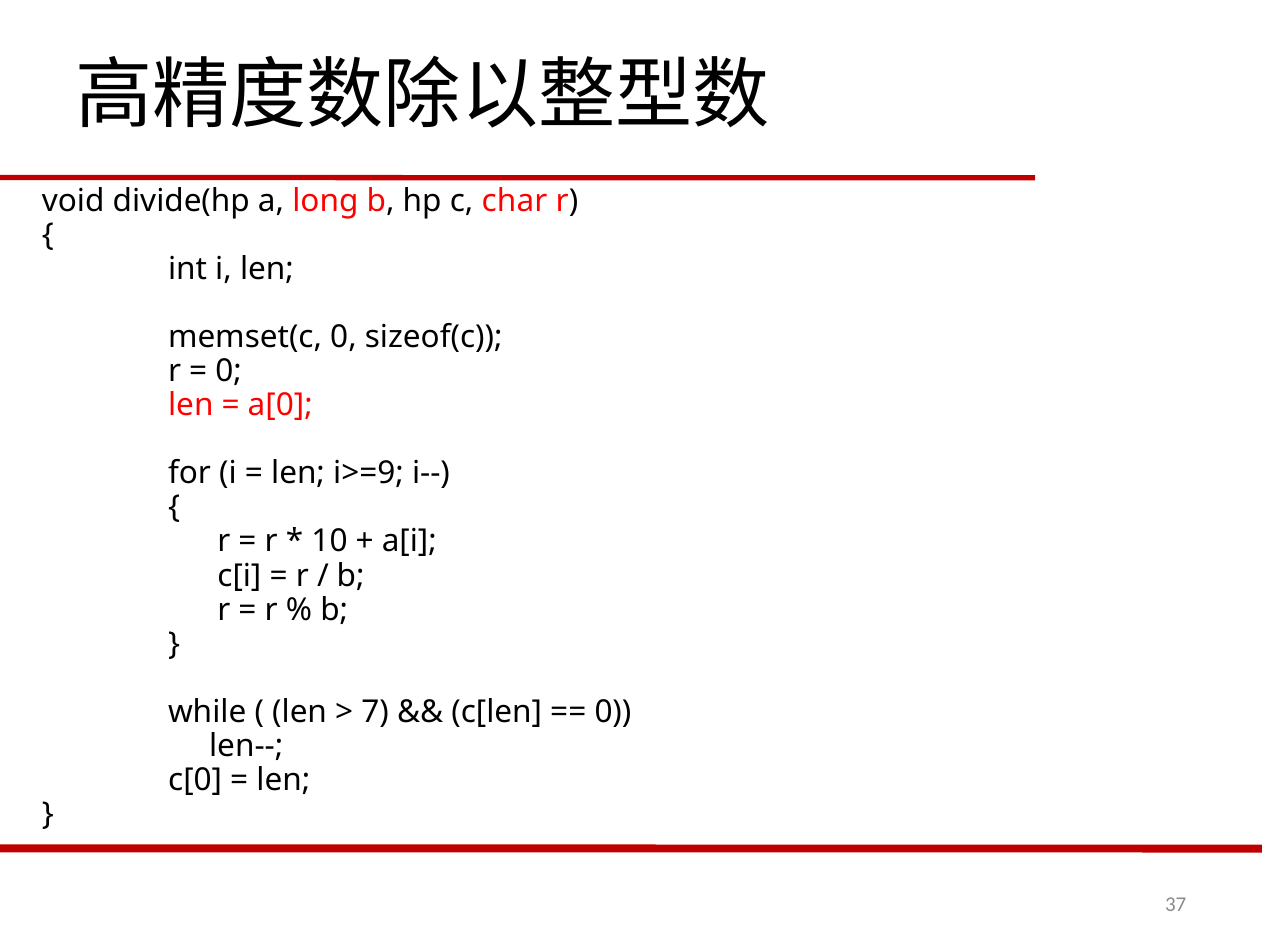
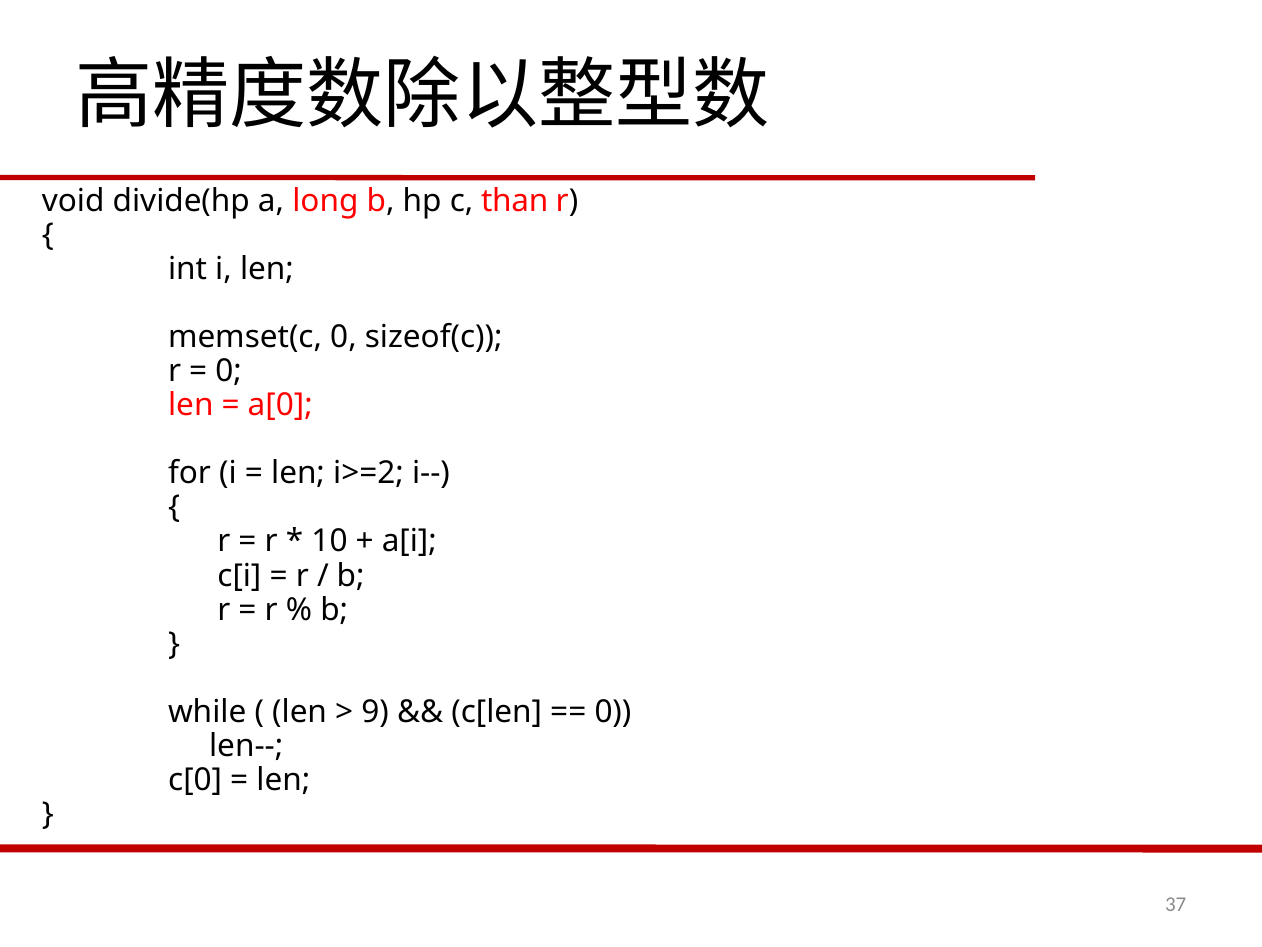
char: char -> than (515, 201)
i>=9: i>=9 -> i>=2 (369, 473)
7: 7 -> 9 (375, 712)
